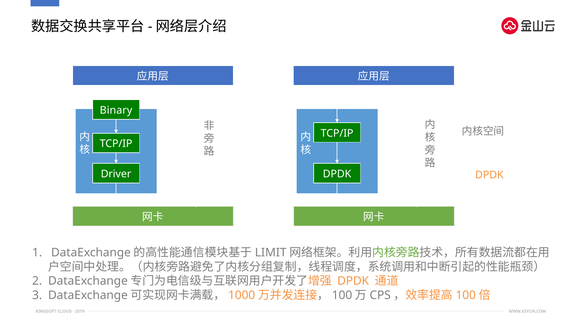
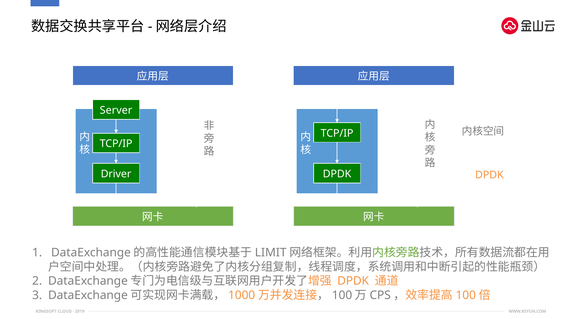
Binary: Binary -> Server (116, 110)
